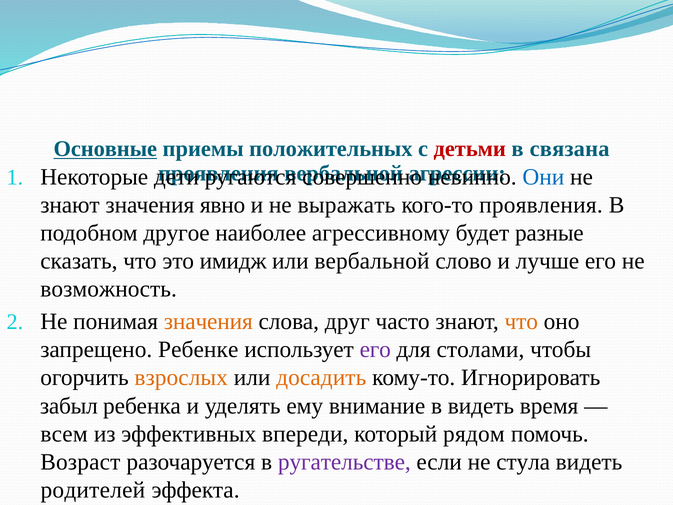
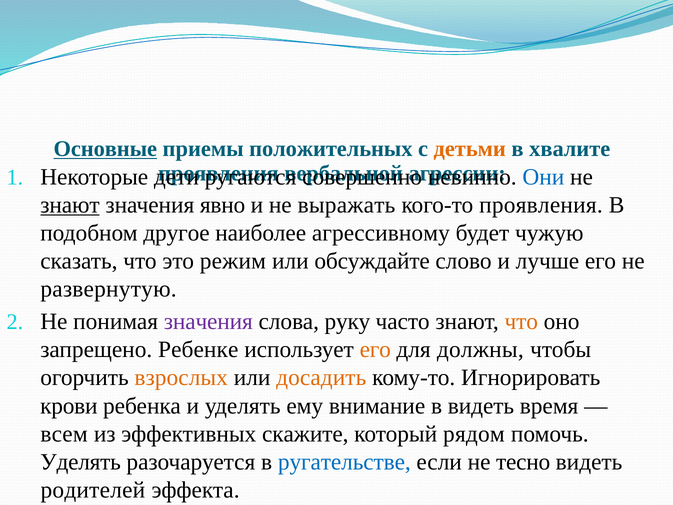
детьми colour: red -> orange (470, 149)
связана: связана -> хвалите (570, 149)
знают underline: none -> present (70, 205)
разные: разные -> чужую (549, 233)
имидж: имидж -> режим (233, 261)
или вербальной: вербальной -> обсуждайте (372, 261)
возможность: возможность -> развернутую (109, 289)
значения colour: orange -> purple (208, 322)
друг: друг -> руку (347, 322)
его colour: purple -> orange (375, 350)
столами: столами -> должны (480, 350)
забыл: забыл -> крови (69, 406)
впереди: впереди -> скажите (305, 434)
Возраст: Возраст -> Уделять (81, 462)
ругательстве colour: purple -> blue (344, 462)
стула: стула -> тесно (523, 462)
